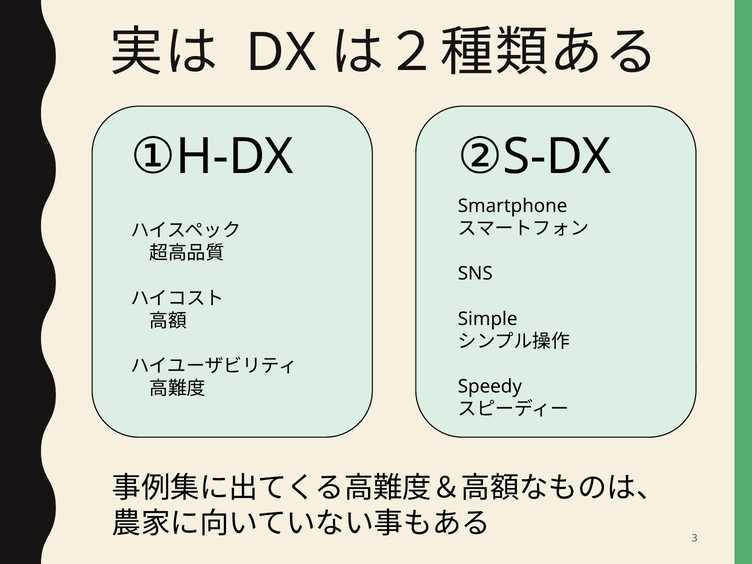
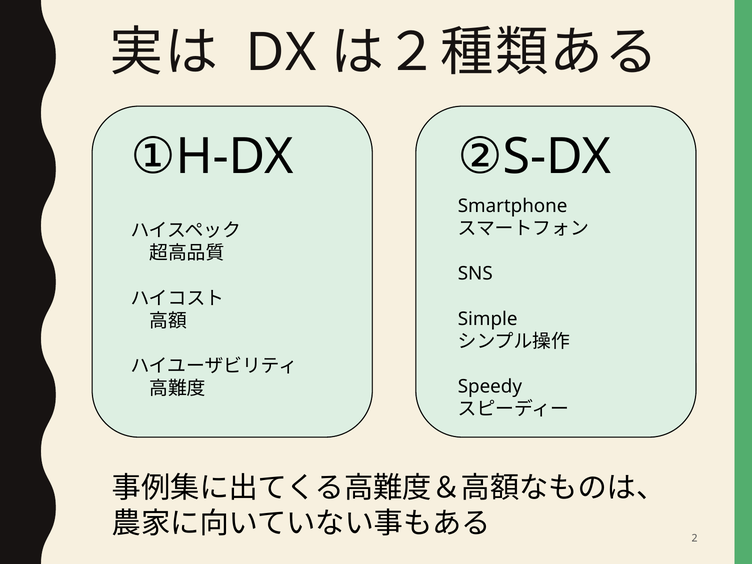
3: 3 -> 2 (695, 538)
